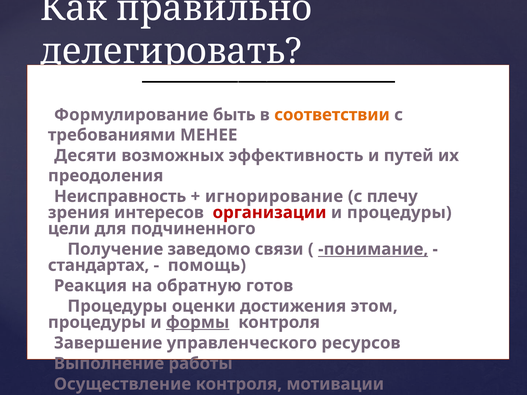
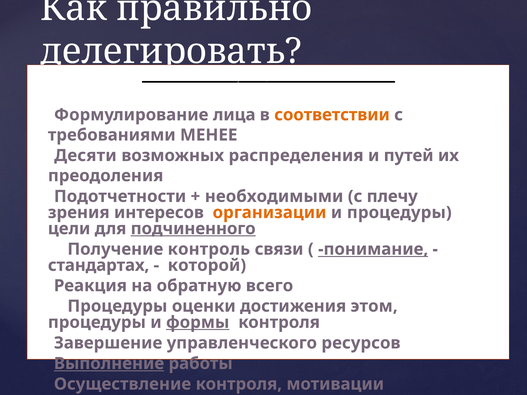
быть: быть -> лица (234, 115)
эффективность: эффективность -> распределения (296, 156)
Неисправность: Неисправность -> Подотчетности (120, 196)
игнорирование: игнорирование -> необходимыми (274, 196)
организации colour: red -> orange (270, 213)
подчиненного underline: none -> present (193, 229)
заведомо: заведомо -> контроль (209, 249)
помощь: помощь -> которой (207, 265)
готов: готов -> всего (270, 286)
Выполнение underline: none -> present (109, 364)
